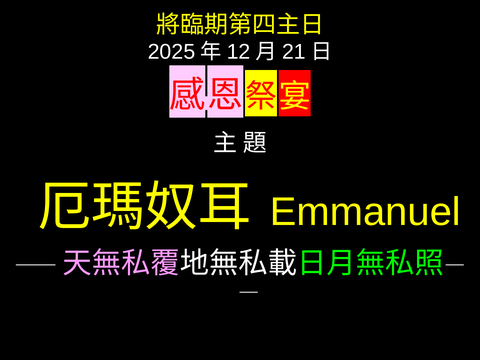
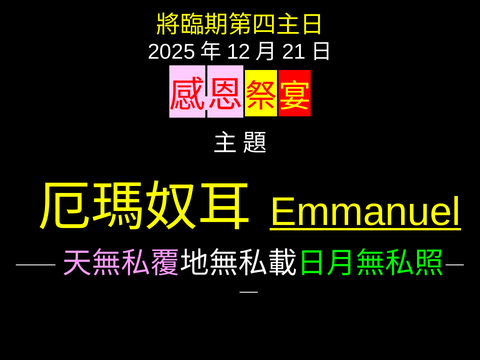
Emmanuel underline: none -> present (365, 212)
